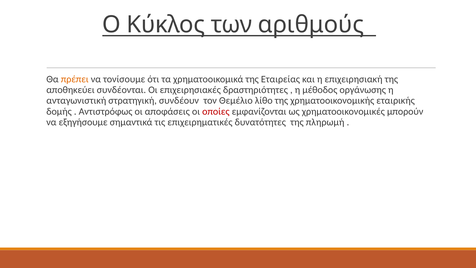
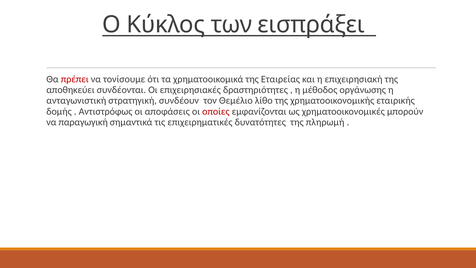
αριθμούς: αριθμούς -> εισπράξει (311, 25)
πρέπει colour: orange -> red (75, 79)
εξηγήσουμε: εξηγήσουμε -> παραγωγική (83, 122)
